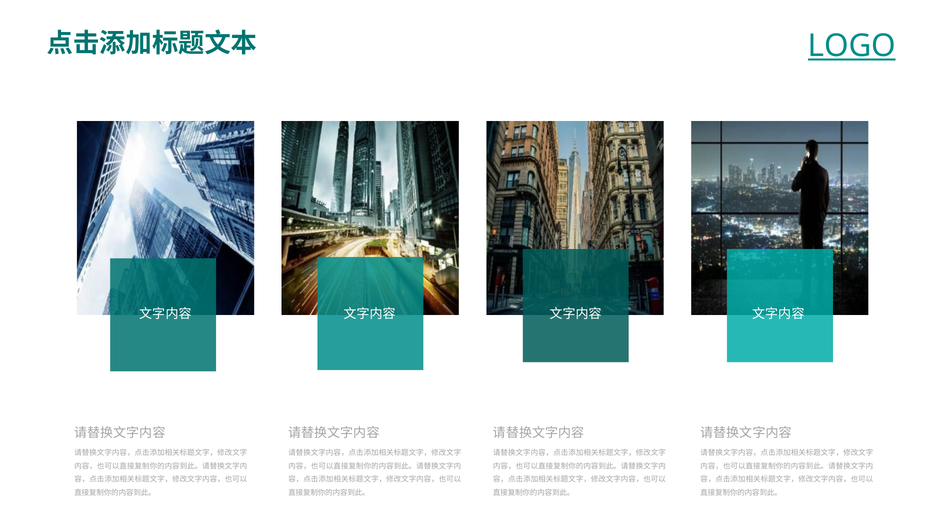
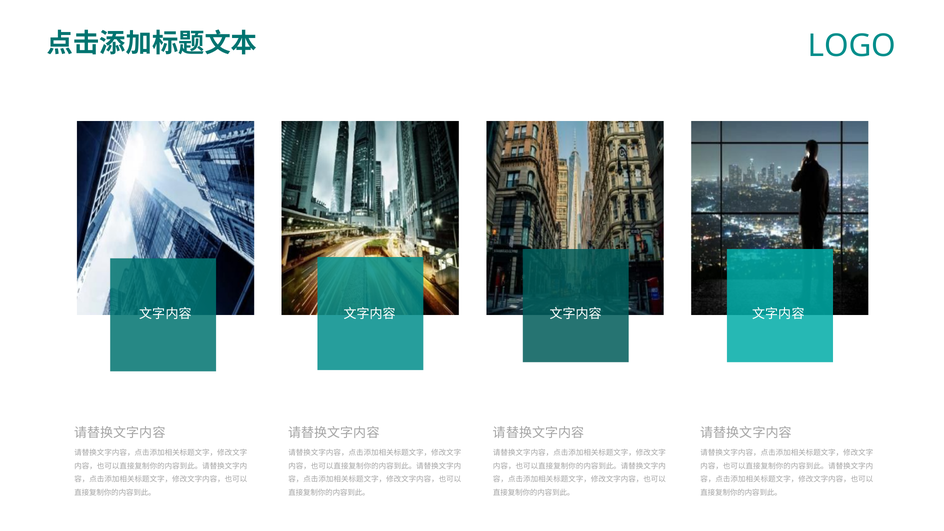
LOGO underline: present -> none (852, 46)
